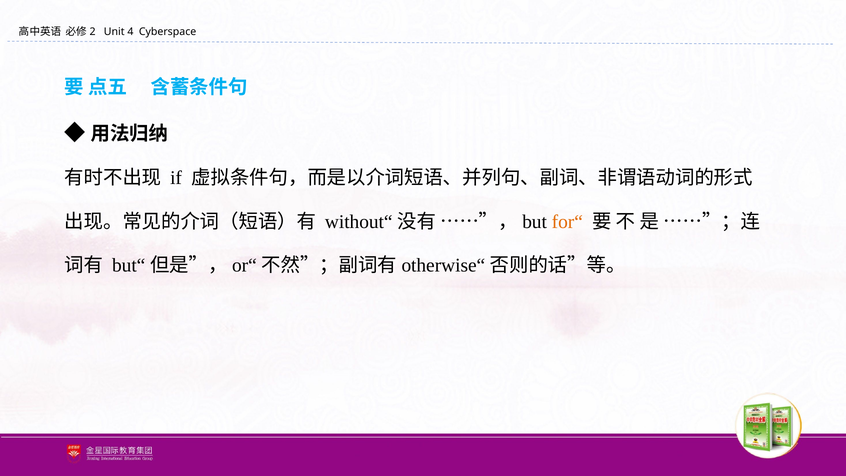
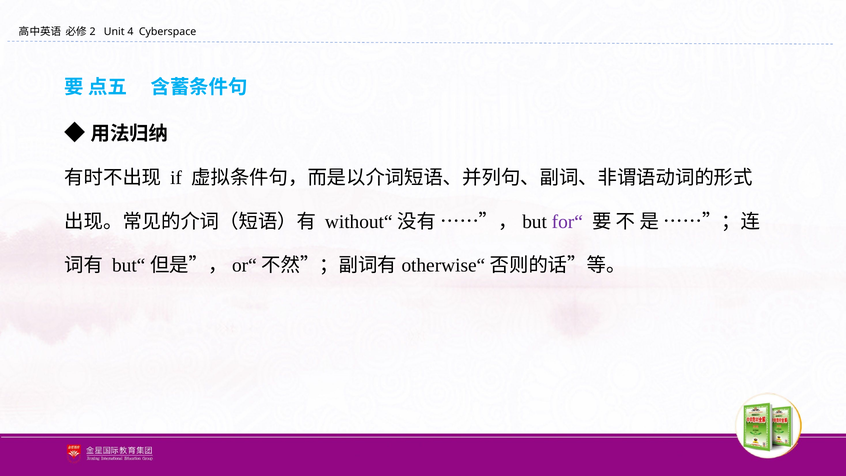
for“ colour: orange -> purple (567, 222)
